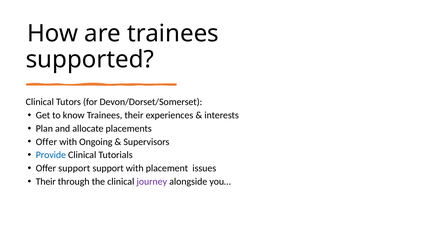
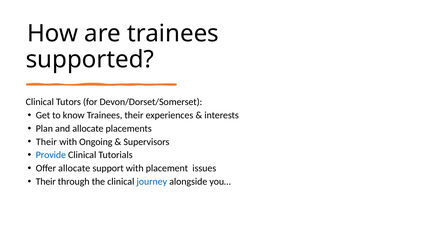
Offer: Offer -> Their (46, 142)
Offer support: support -> allocate (74, 169)
journey colour: purple -> blue (152, 182)
